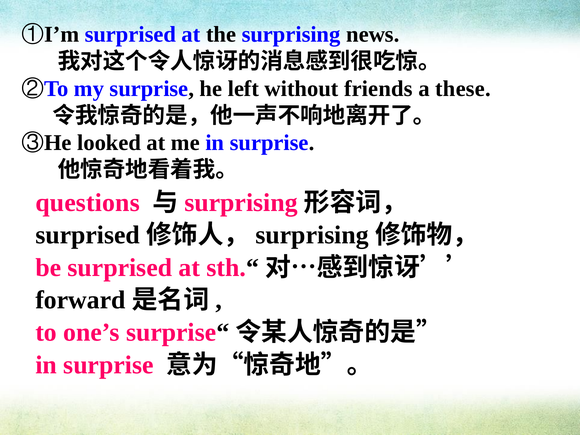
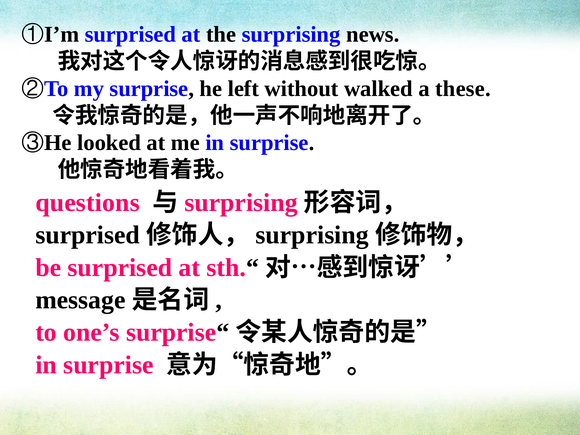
friends: friends -> walked (378, 89)
forward: forward -> message (80, 300)
